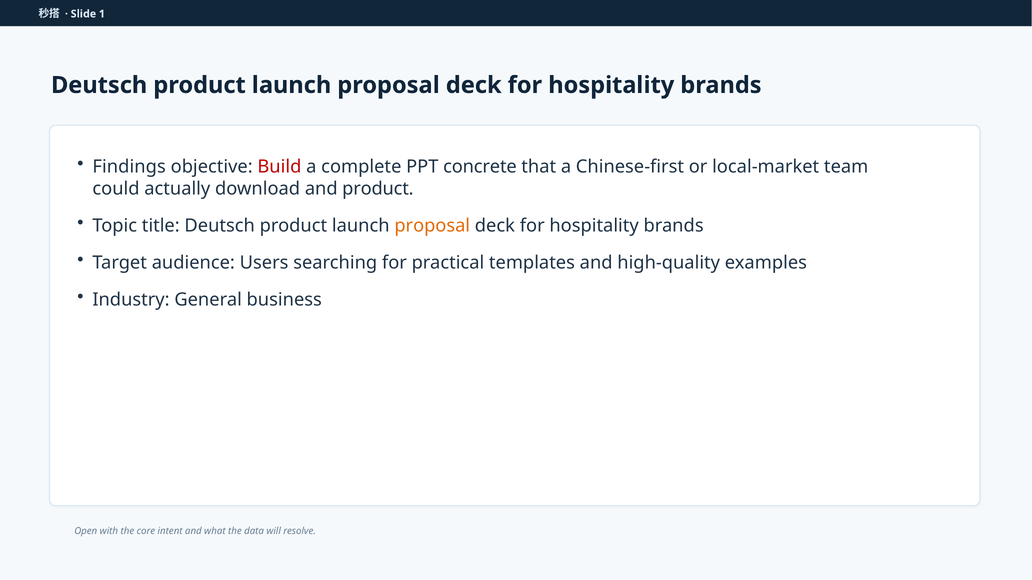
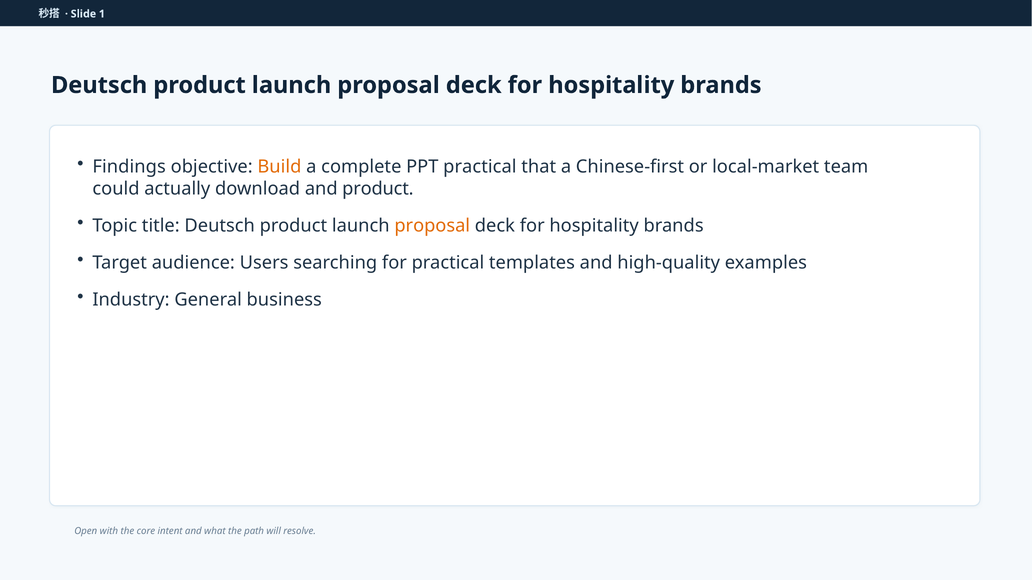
Build colour: red -> orange (279, 167)
PPT concrete: concrete -> practical (480, 167)
data: data -> path (254, 532)
